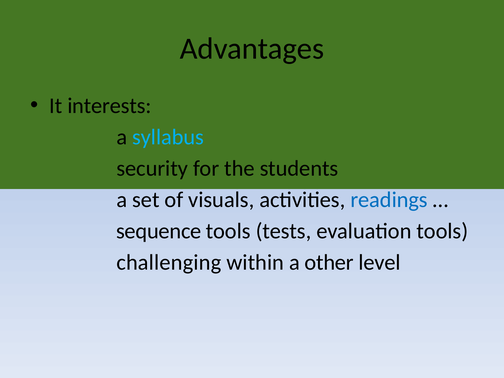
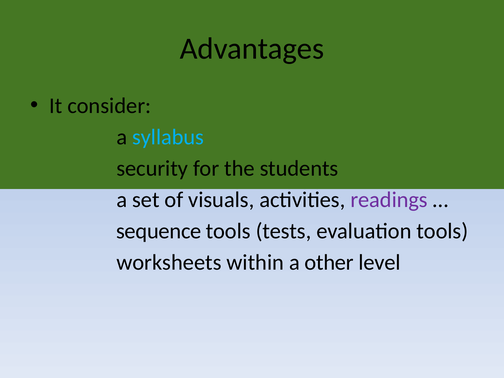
interests: interests -> consider (109, 106)
readings colour: blue -> purple (389, 200)
challenging: challenging -> worksheets (169, 263)
